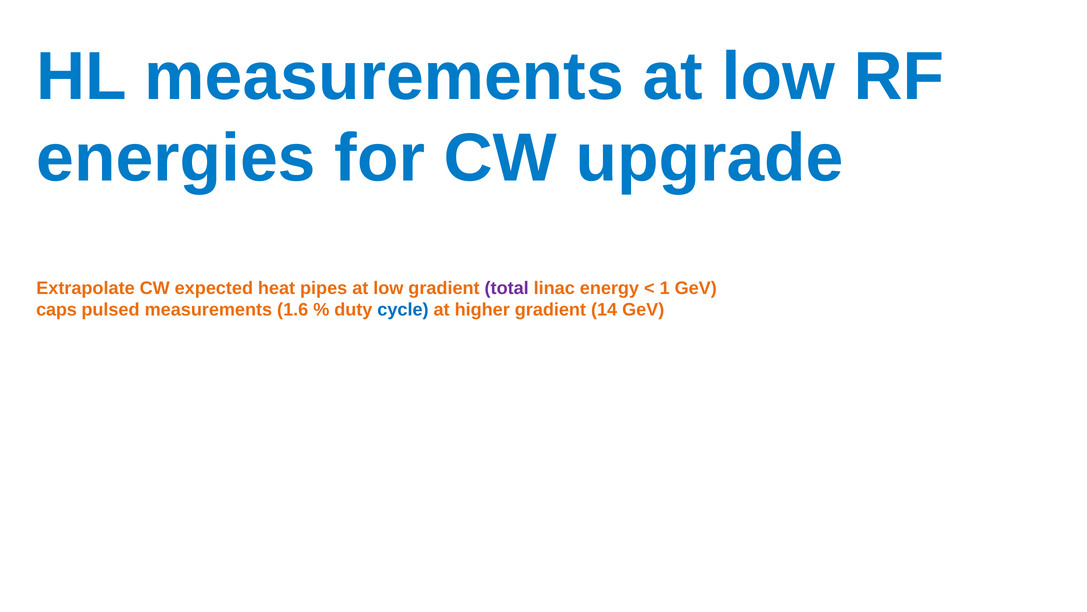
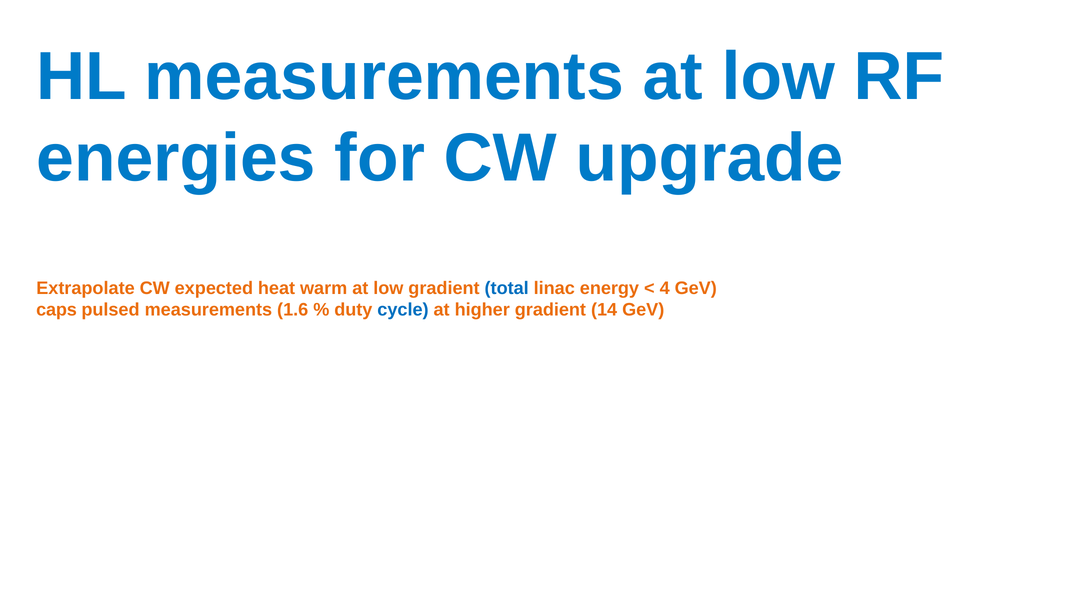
pipes: pipes -> warm (324, 288)
total colour: purple -> blue (507, 288)
1: 1 -> 4 (665, 288)
